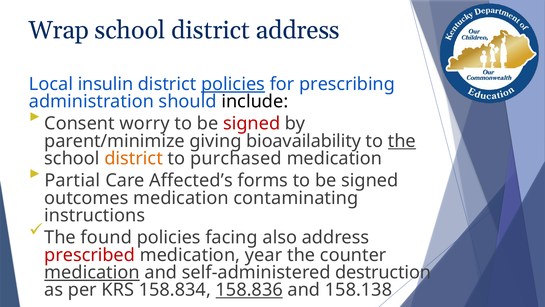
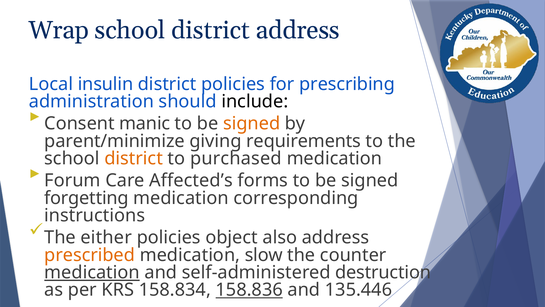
policies underline: present -> none (233, 84)
worry: worry -> manic (145, 123)
signed colour: red -> orange (252, 123)
bioavailability: bioavailability -> requirements (304, 141)
the underline: present -> none (402, 141)
Partial: Partial -> Forum (72, 180)
outcomes: outcomes -> forgetting (86, 198)
contaminating: contaminating -> corresponding (296, 198)
found: found -> either (106, 237)
facing: facing -> object (232, 237)
prescribed colour: red -> orange (90, 255)
year: year -> slow (264, 255)
158.138: 158.138 -> 135.446 (358, 290)
